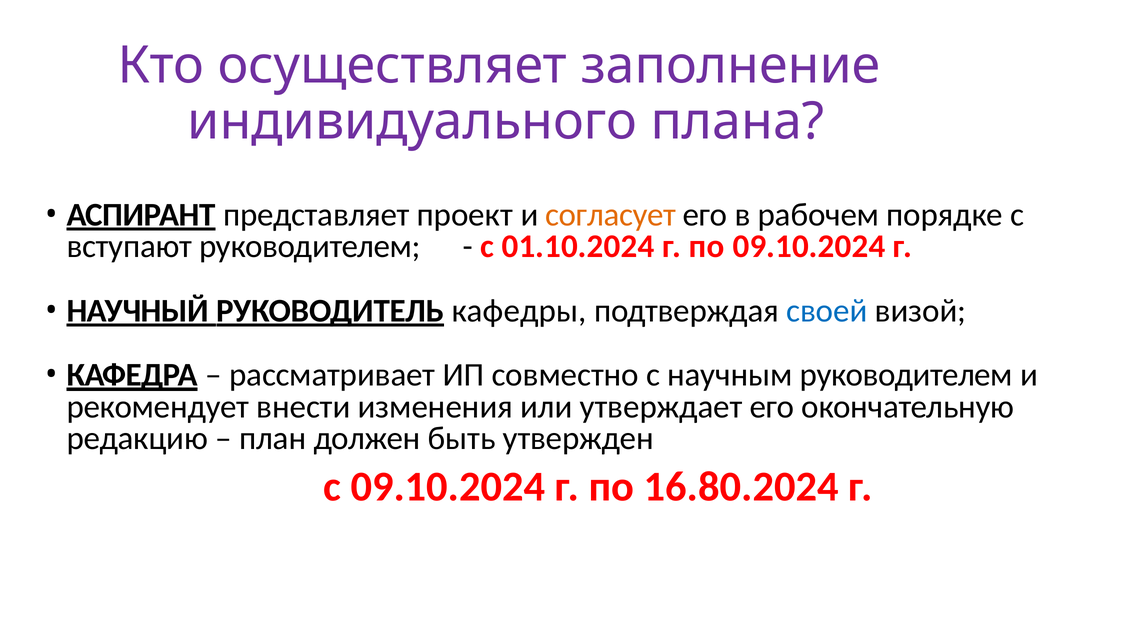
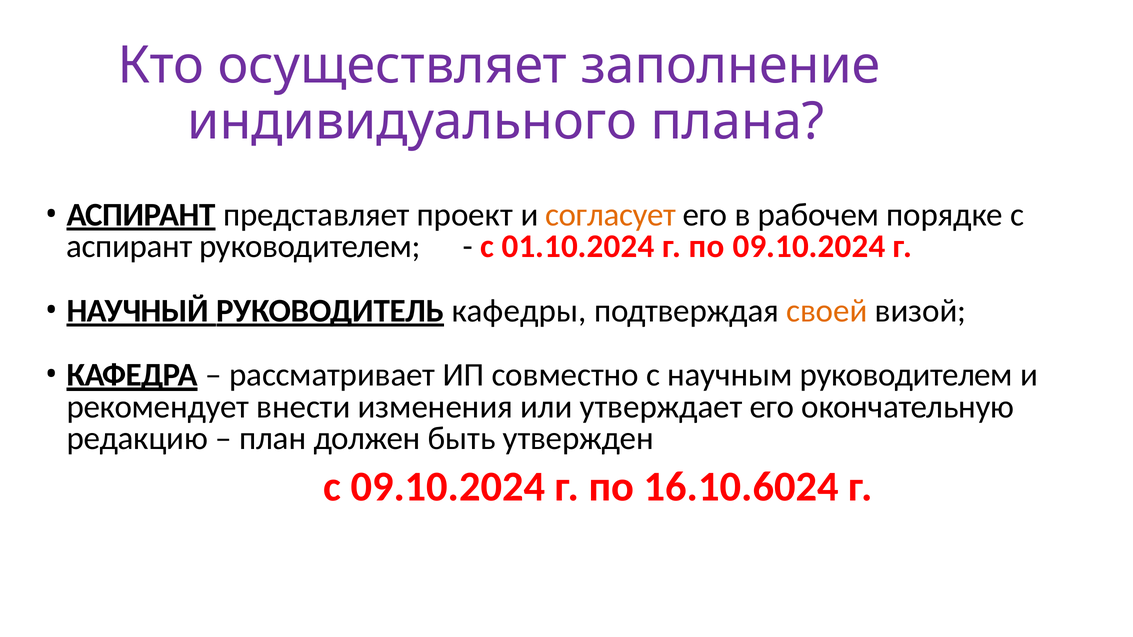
вступают: вступают -> аспирант (129, 247)
своей colour: blue -> orange (827, 311)
16.80.2024: 16.80.2024 -> 16.10.6024 (741, 487)
